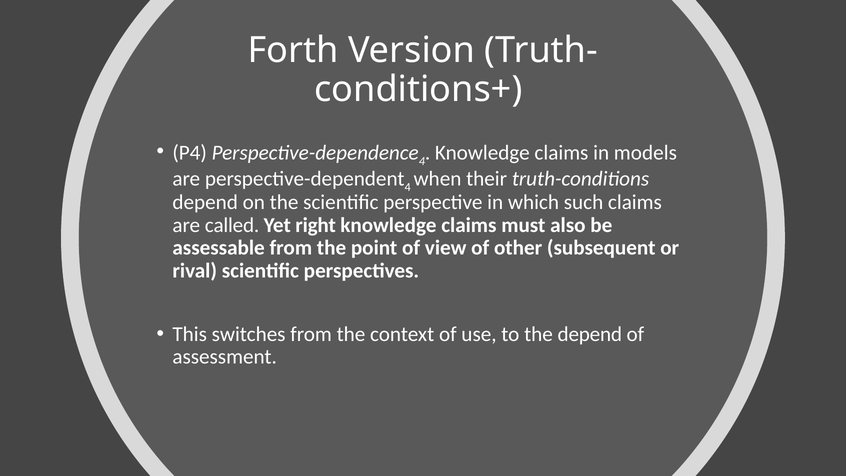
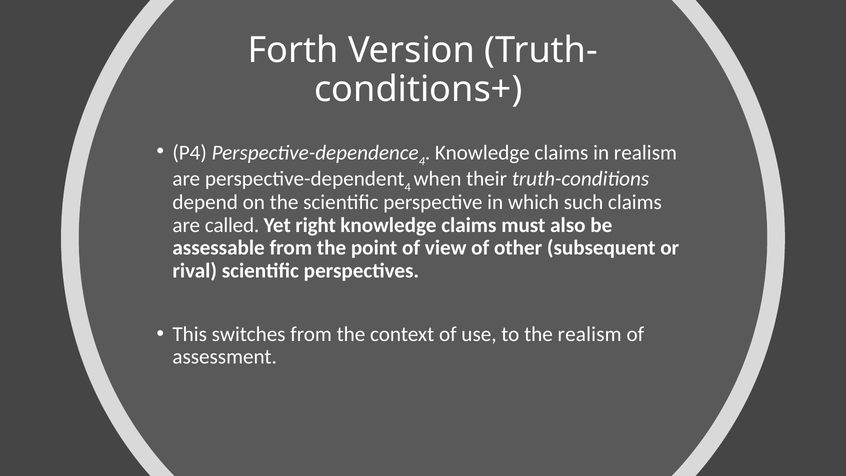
in models: models -> realism (645, 153)
the depend: depend -> realism (590, 334)
